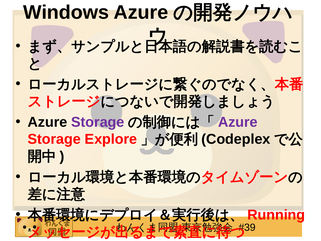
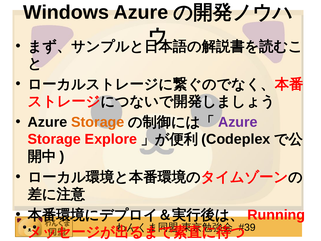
Storage colour: purple -> orange (98, 122)
